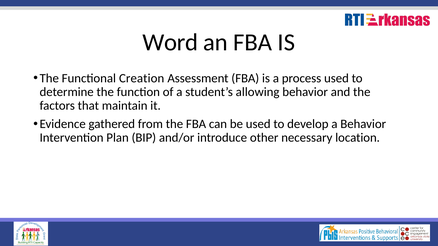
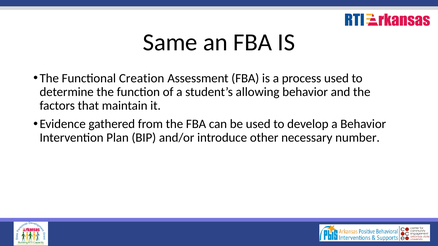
Word: Word -> Same (170, 43)
location: location -> number (358, 138)
